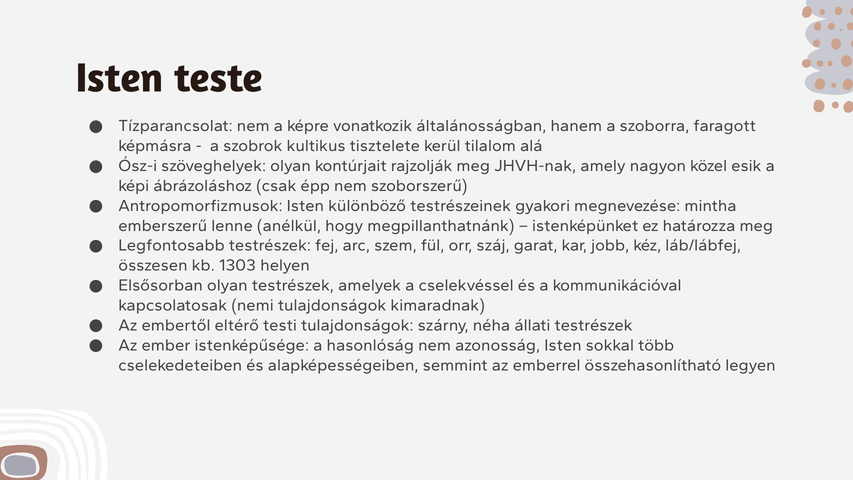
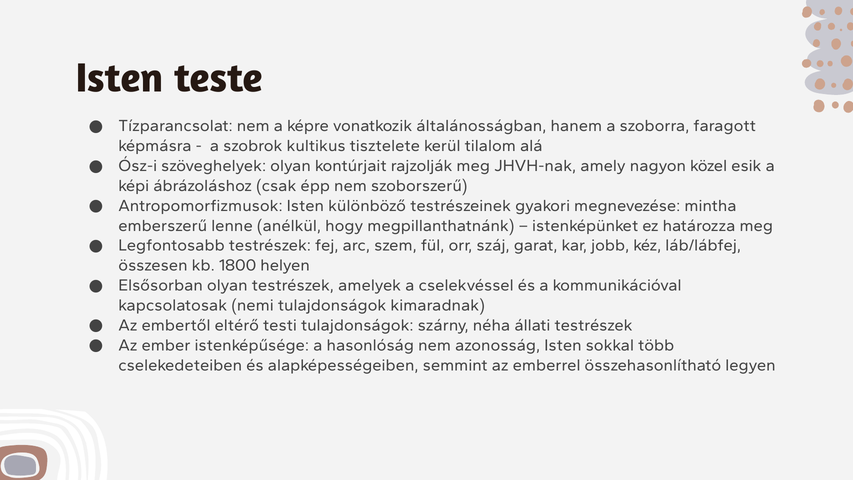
1303: 1303 -> 1800 (238, 265)
